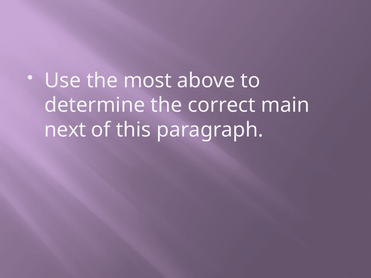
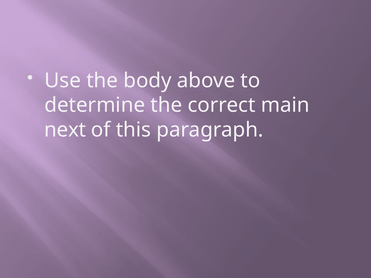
most: most -> body (147, 81)
